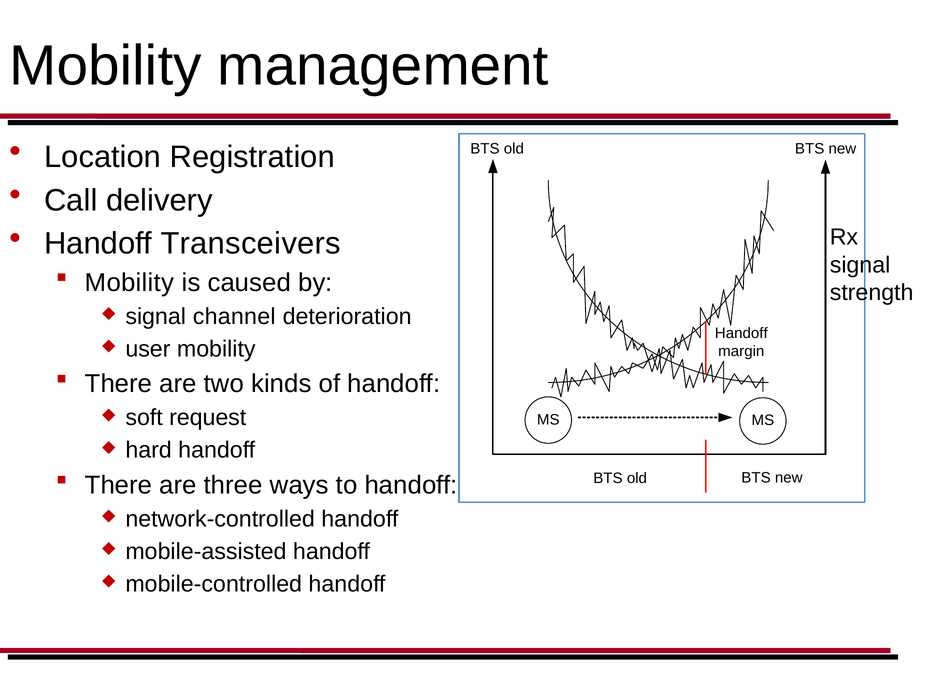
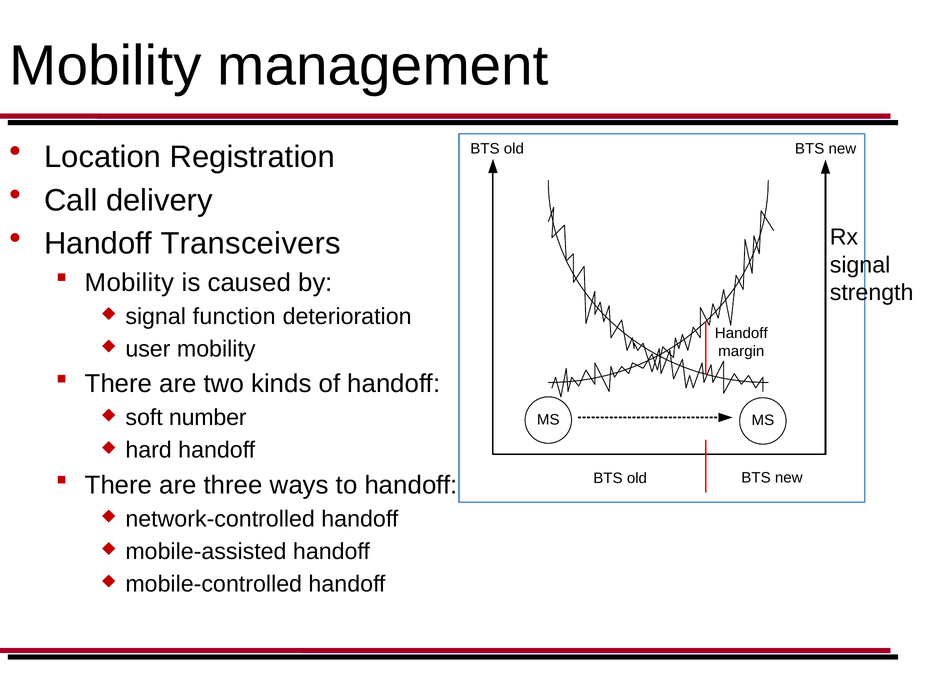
channel: channel -> function (234, 316)
request: request -> number (208, 418)
